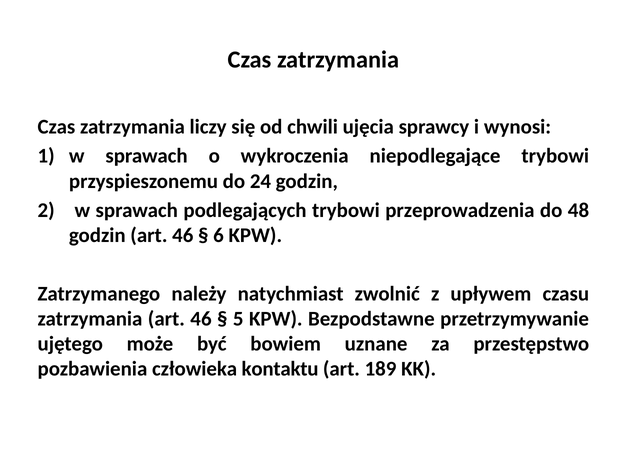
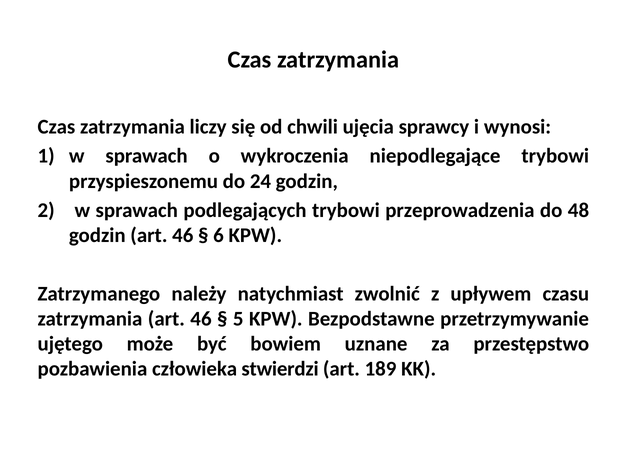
kontaktu: kontaktu -> stwierdzi (280, 369)
